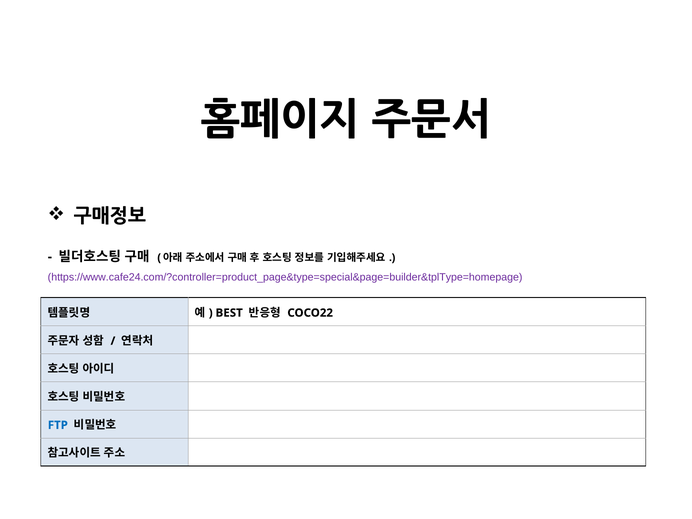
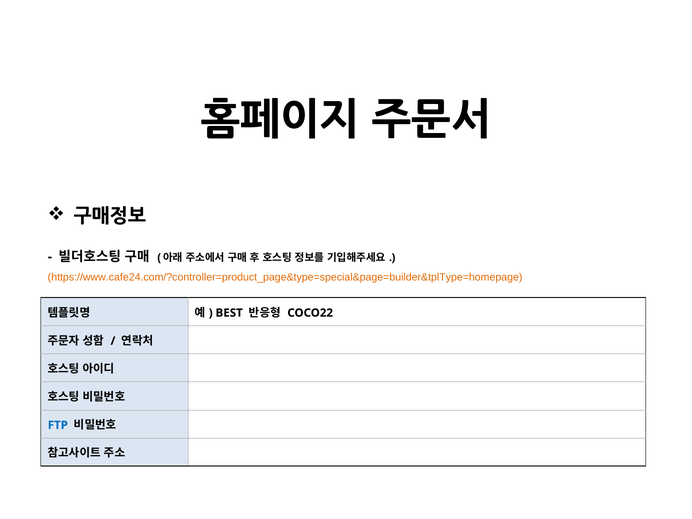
https://www.cafe24.com/?controller=product_page&type=special&page=builder&tplType=homepage colour: purple -> orange (285, 277)
